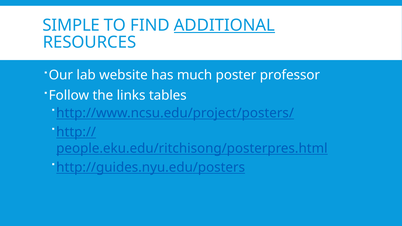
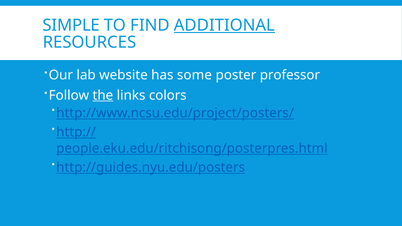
much: much -> some (194, 75)
the underline: none -> present (103, 95)
tables: tables -> colors (168, 95)
